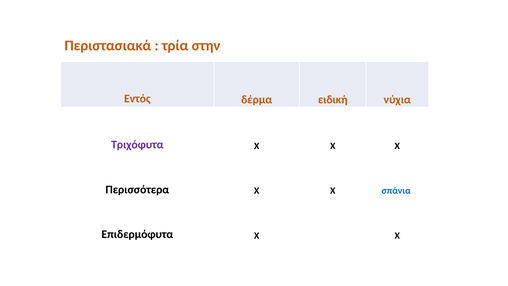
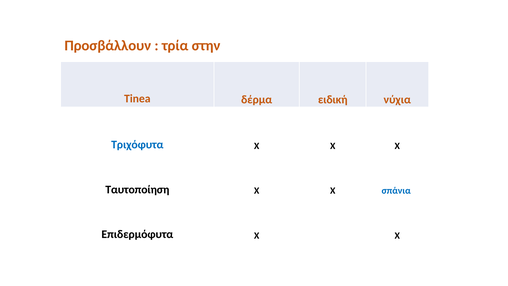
Περιστασιακά: Περιστασιακά -> Προσβάλλουν (108, 45)
Εντός: Εντός -> Tinea (137, 99)
Τριχόφυτα colour: purple -> blue (137, 145)
Περισσότερα: Περισσότερα -> Ταυτοποίηση (137, 189)
